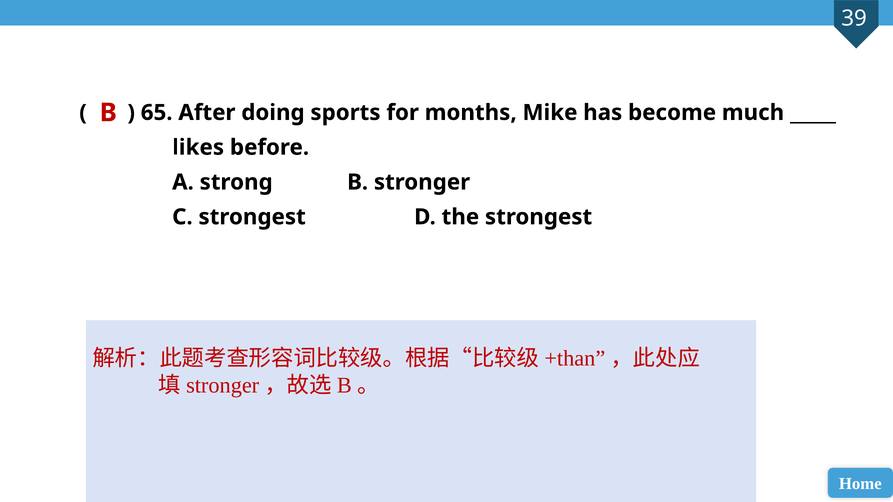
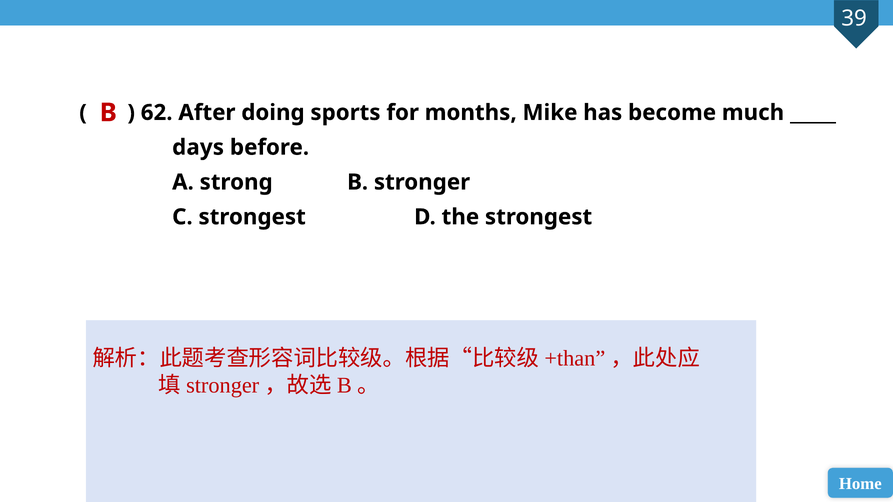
65: 65 -> 62 (157, 113)
likes: likes -> days (198, 147)
